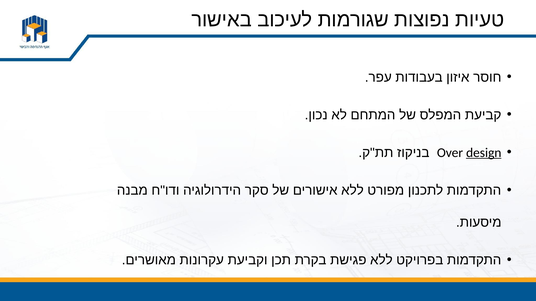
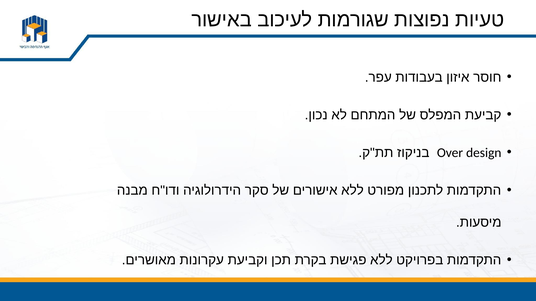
design underline: present -> none (484, 153)
